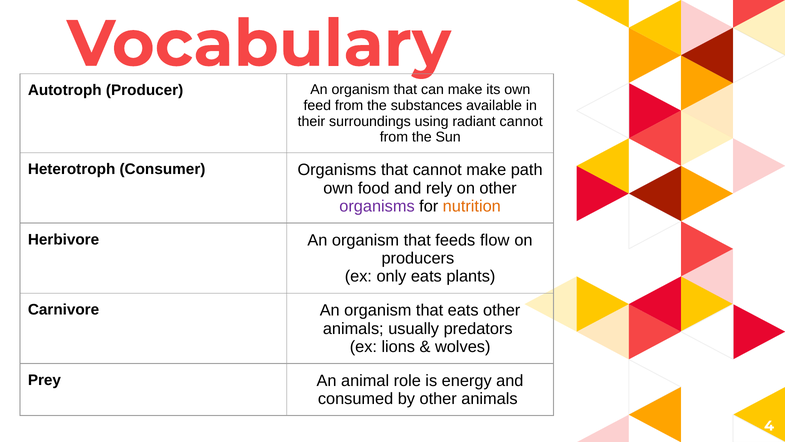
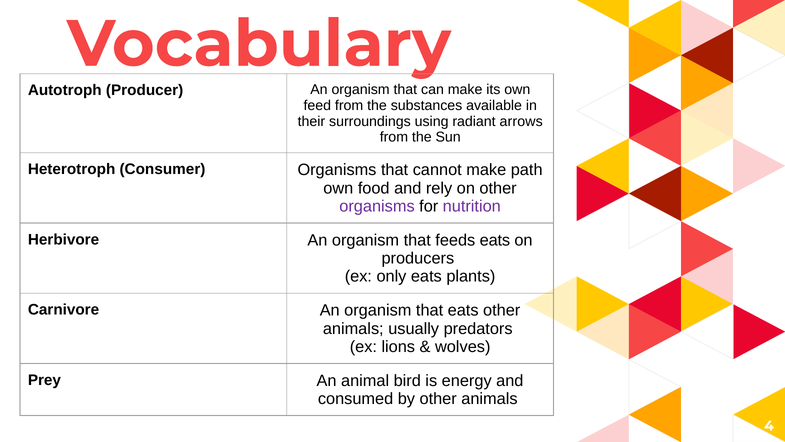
radiant cannot: cannot -> arrows (521, 121)
nutrition colour: orange -> purple (472, 206)
feeds flow: flow -> eats (495, 240)
role: role -> bird (407, 380)
